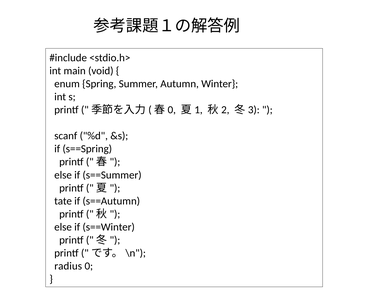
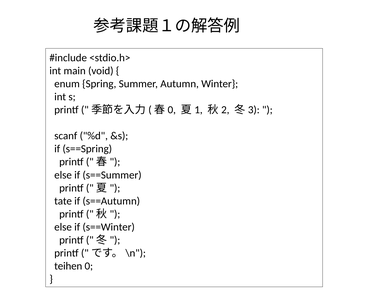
radius: radius -> teihen (68, 266)
